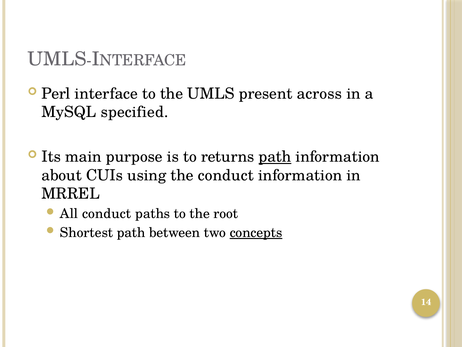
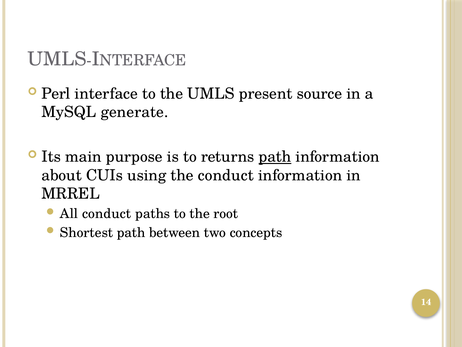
across: across -> source (319, 93)
specified: specified -> generate (135, 112)
concepts underline: present -> none (256, 232)
